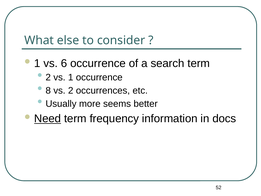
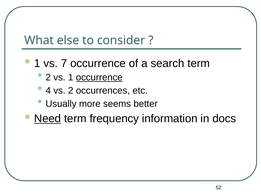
6: 6 -> 7 (64, 63)
occurrence underline: none -> present (99, 77)
8: 8 -> 4 (48, 91)
